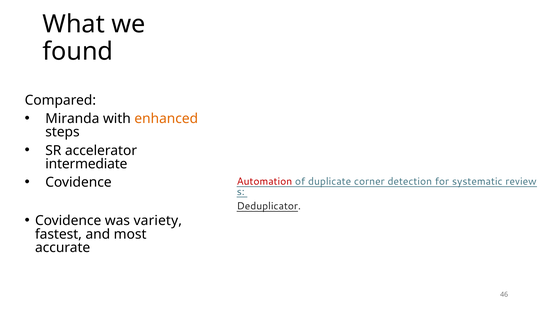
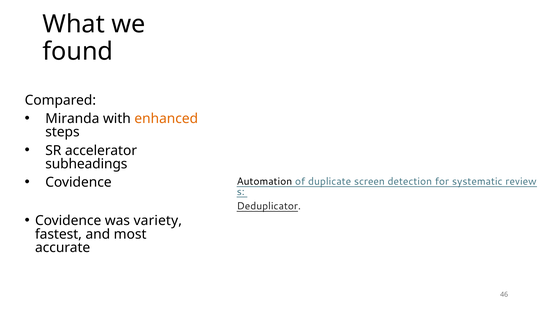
intermediate: intermediate -> subheadings (86, 164)
Automation colour: red -> black (264, 182)
corner: corner -> screen (369, 182)
